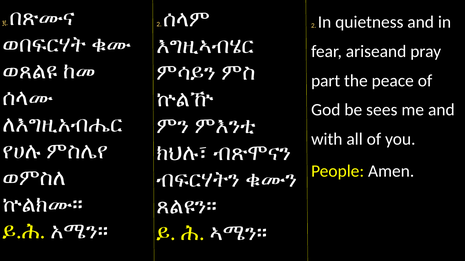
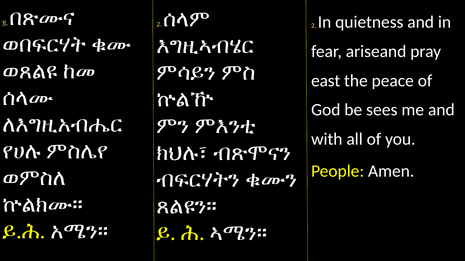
part: part -> east (326, 81)
